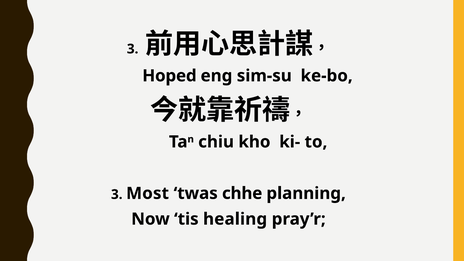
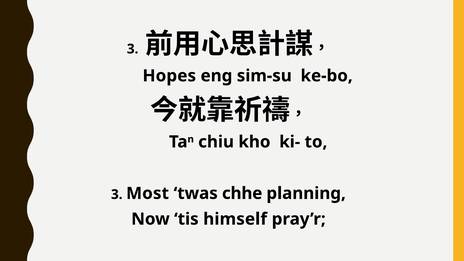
Hoped: Hoped -> Hopes (169, 76)
healing: healing -> himself (235, 219)
